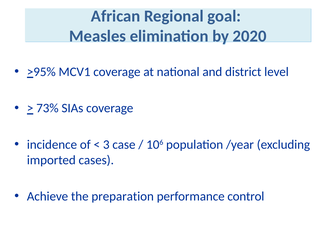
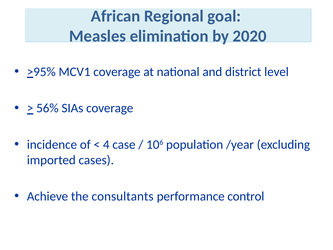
73%: 73% -> 56% (47, 108)
3: 3 -> 4 (106, 144)
preparation: preparation -> consultants (123, 196)
